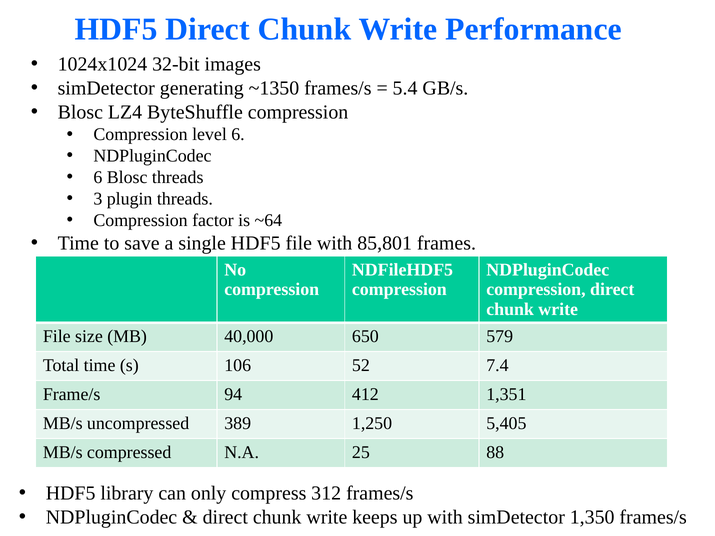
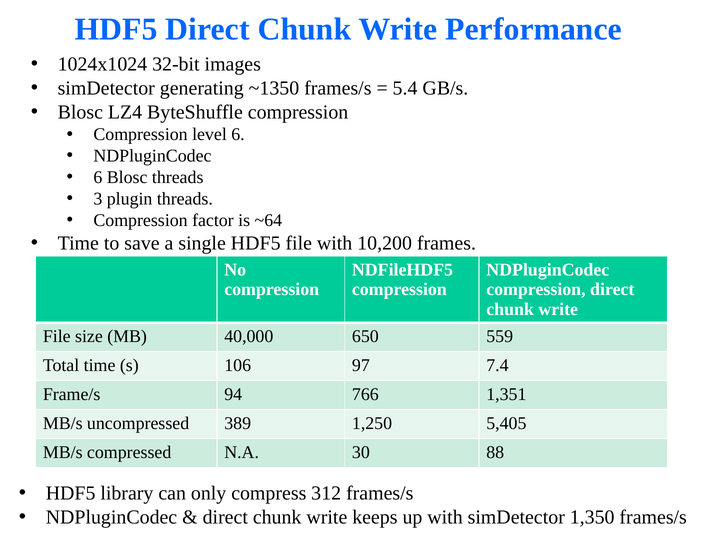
85,801: 85,801 -> 10,200 (385, 243)
579: 579 -> 559 (500, 336)
52: 52 -> 97 (361, 365)
412: 412 -> 766 (365, 394)
25: 25 -> 30 (361, 452)
